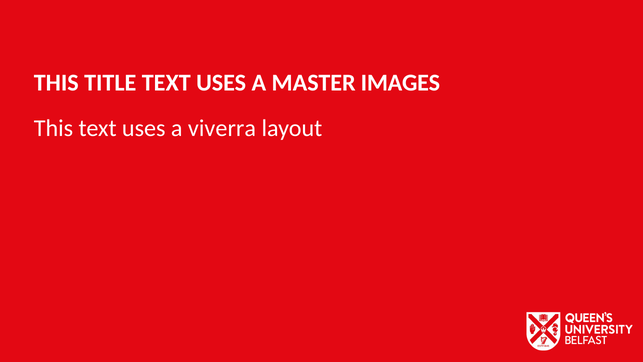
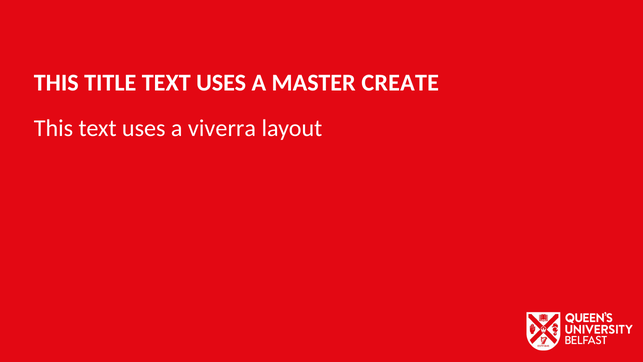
IMAGES: IMAGES -> CREATE (400, 83)
